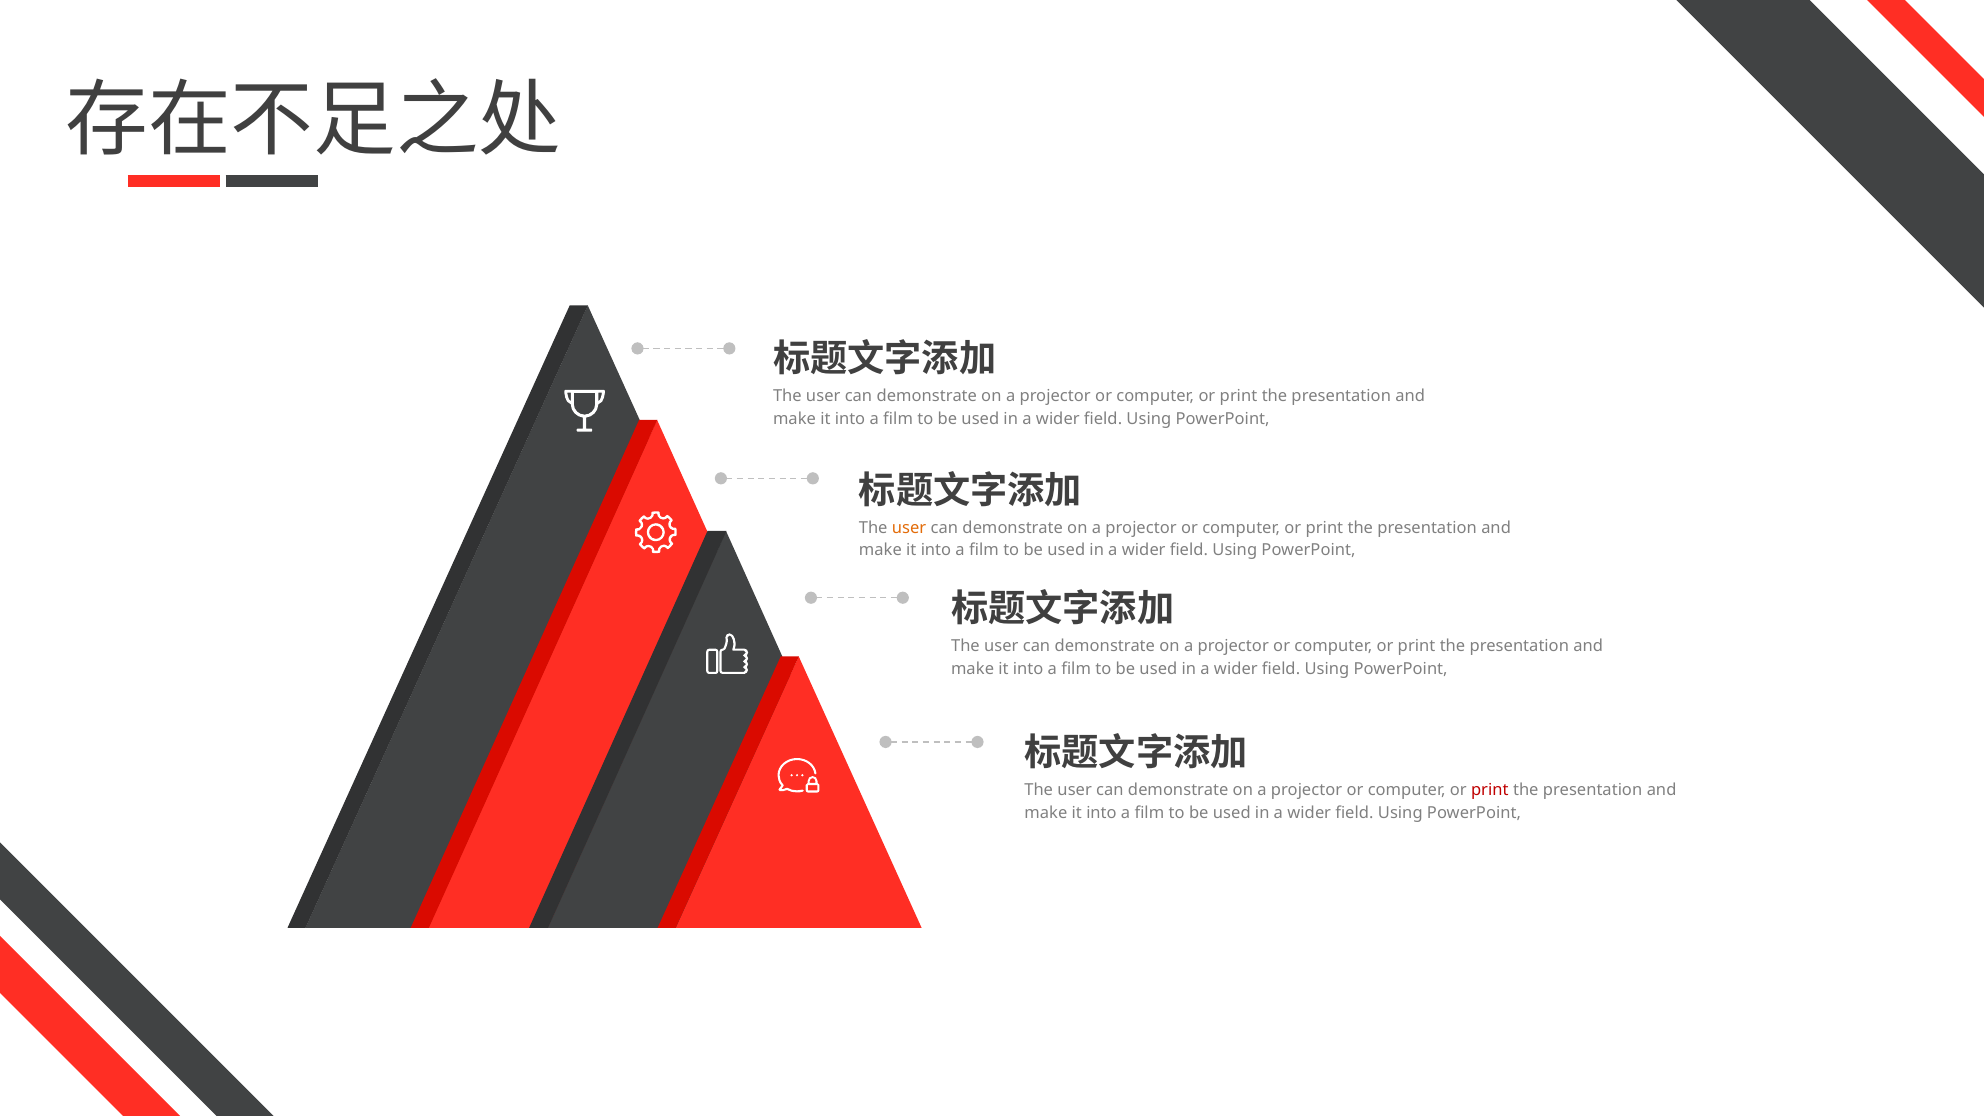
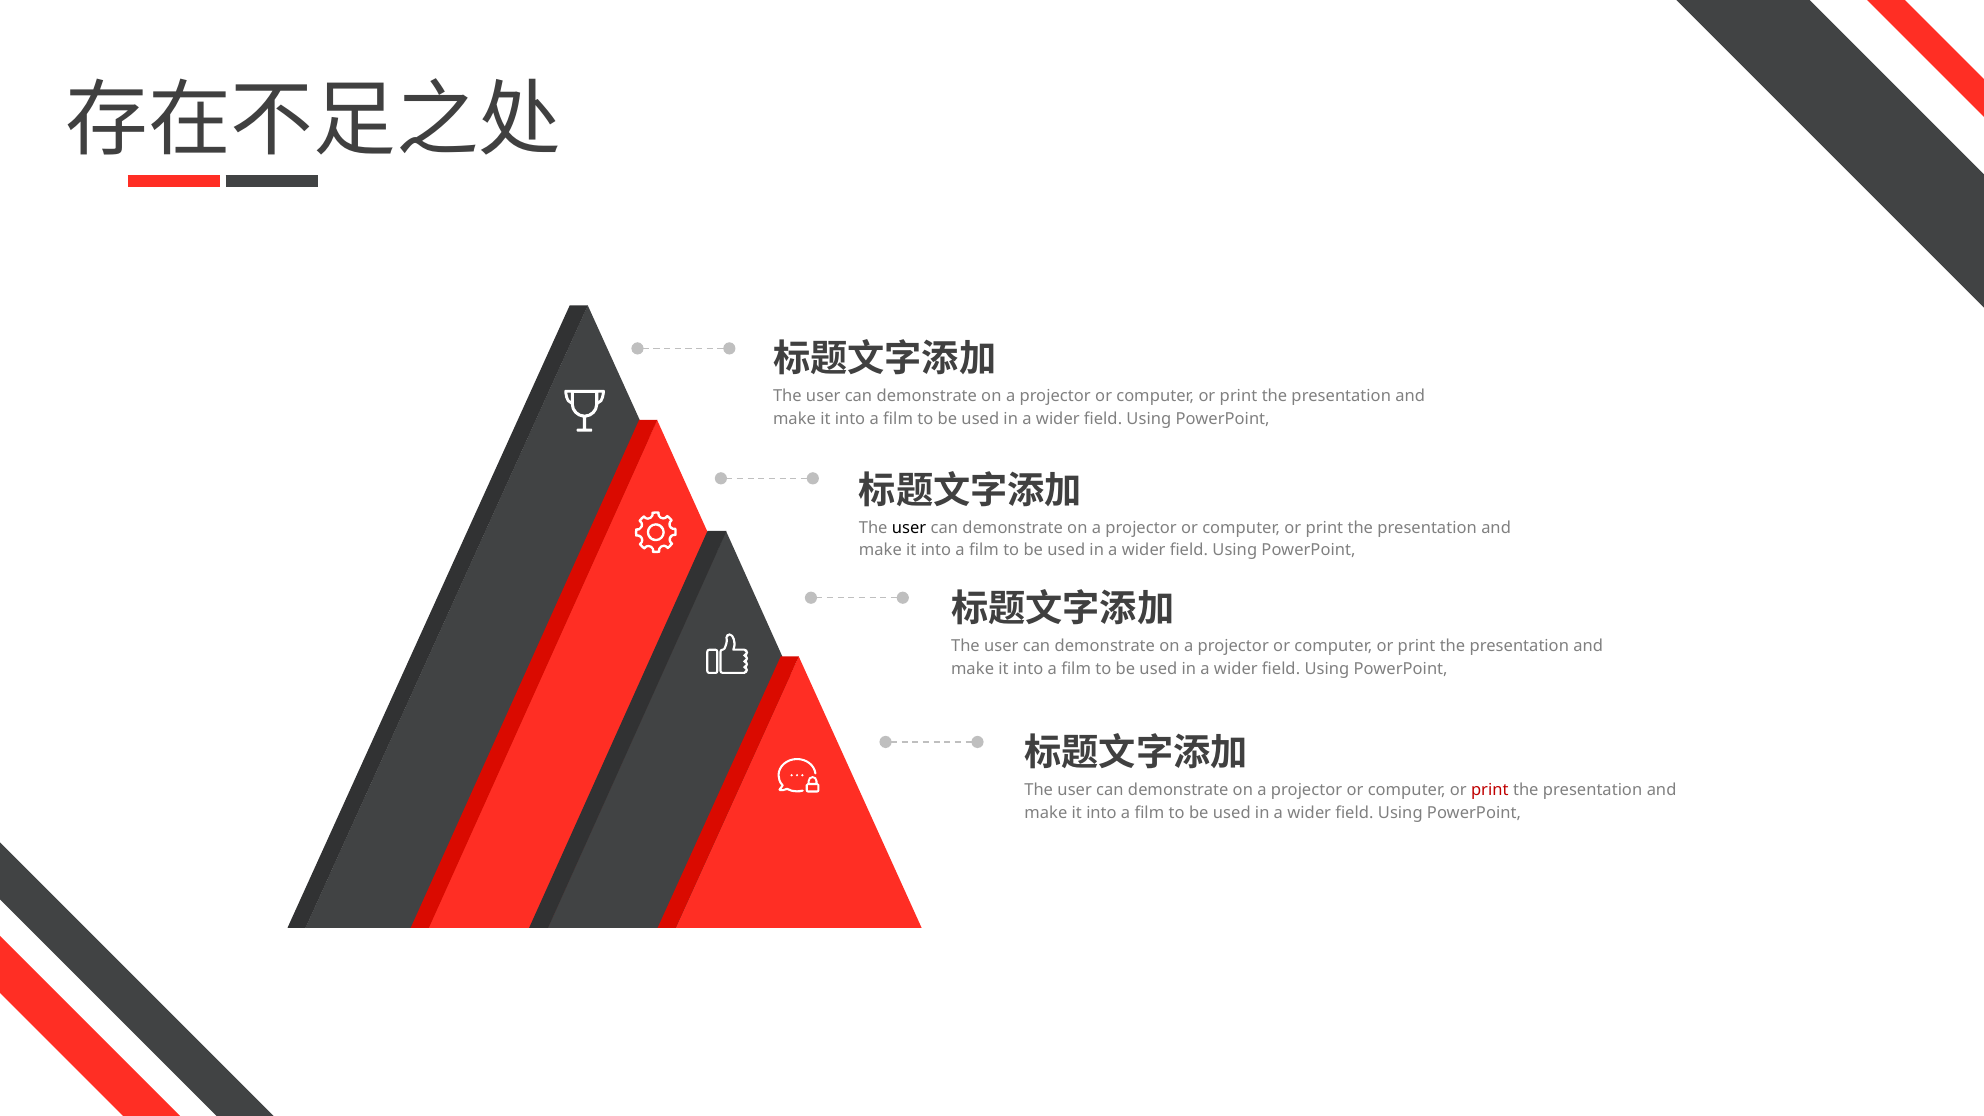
user colour: orange -> black (909, 528)
